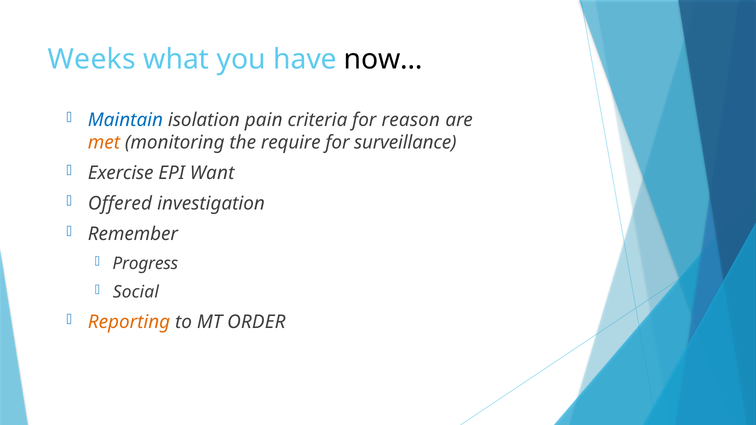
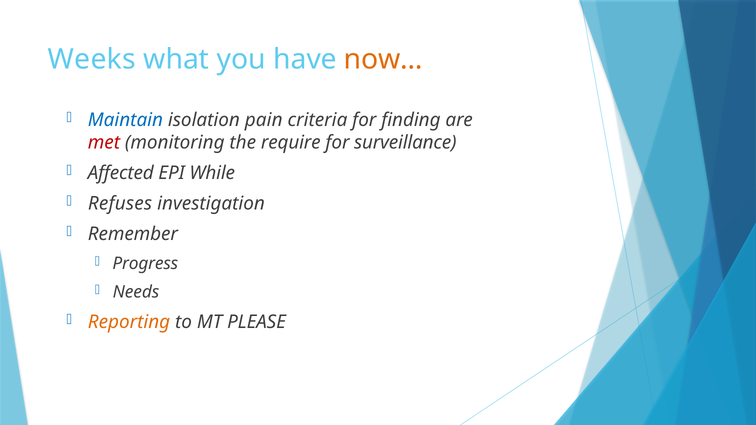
now… colour: black -> orange (383, 60)
reason: reason -> finding (411, 120)
met colour: orange -> red (104, 143)
Exercise: Exercise -> Affected (121, 173)
Want: Want -> While (212, 173)
Offered: Offered -> Refuses (120, 204)
Social: Social -> Needs (136, 292)
ORDER: ORDER -> PLEASE (256, 322)
